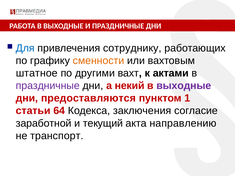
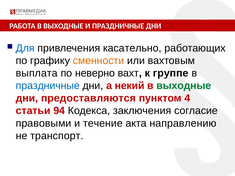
сотруднику: сотруднику -> касательно (132, 48)
штатное: штатное -> выплата (37, 73)
другими: другими -> неверно (95, 73)
актами: актами -> группе (171, 73)
праздничные colour: purple -> blue (48, 86)
выходные colour: purple -> green (184, 86)
1: 1 -> 4 (187, 98)
64: 64 -> 94 (59, 111)
заработной: заработной -> правовыми (44, 123)
текущий: текущий -> течение (103, 123)
